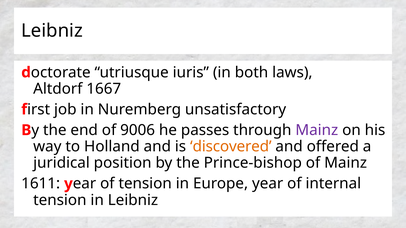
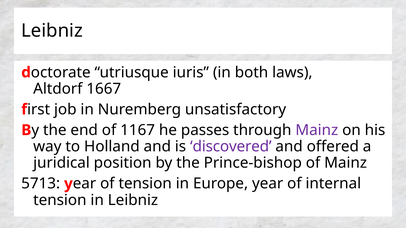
9006: 9006 -> 1167 (138, 130)
discovered colour: orange -> purple (231, 147)
1611: 1611 -> 5713 (41, 184)
